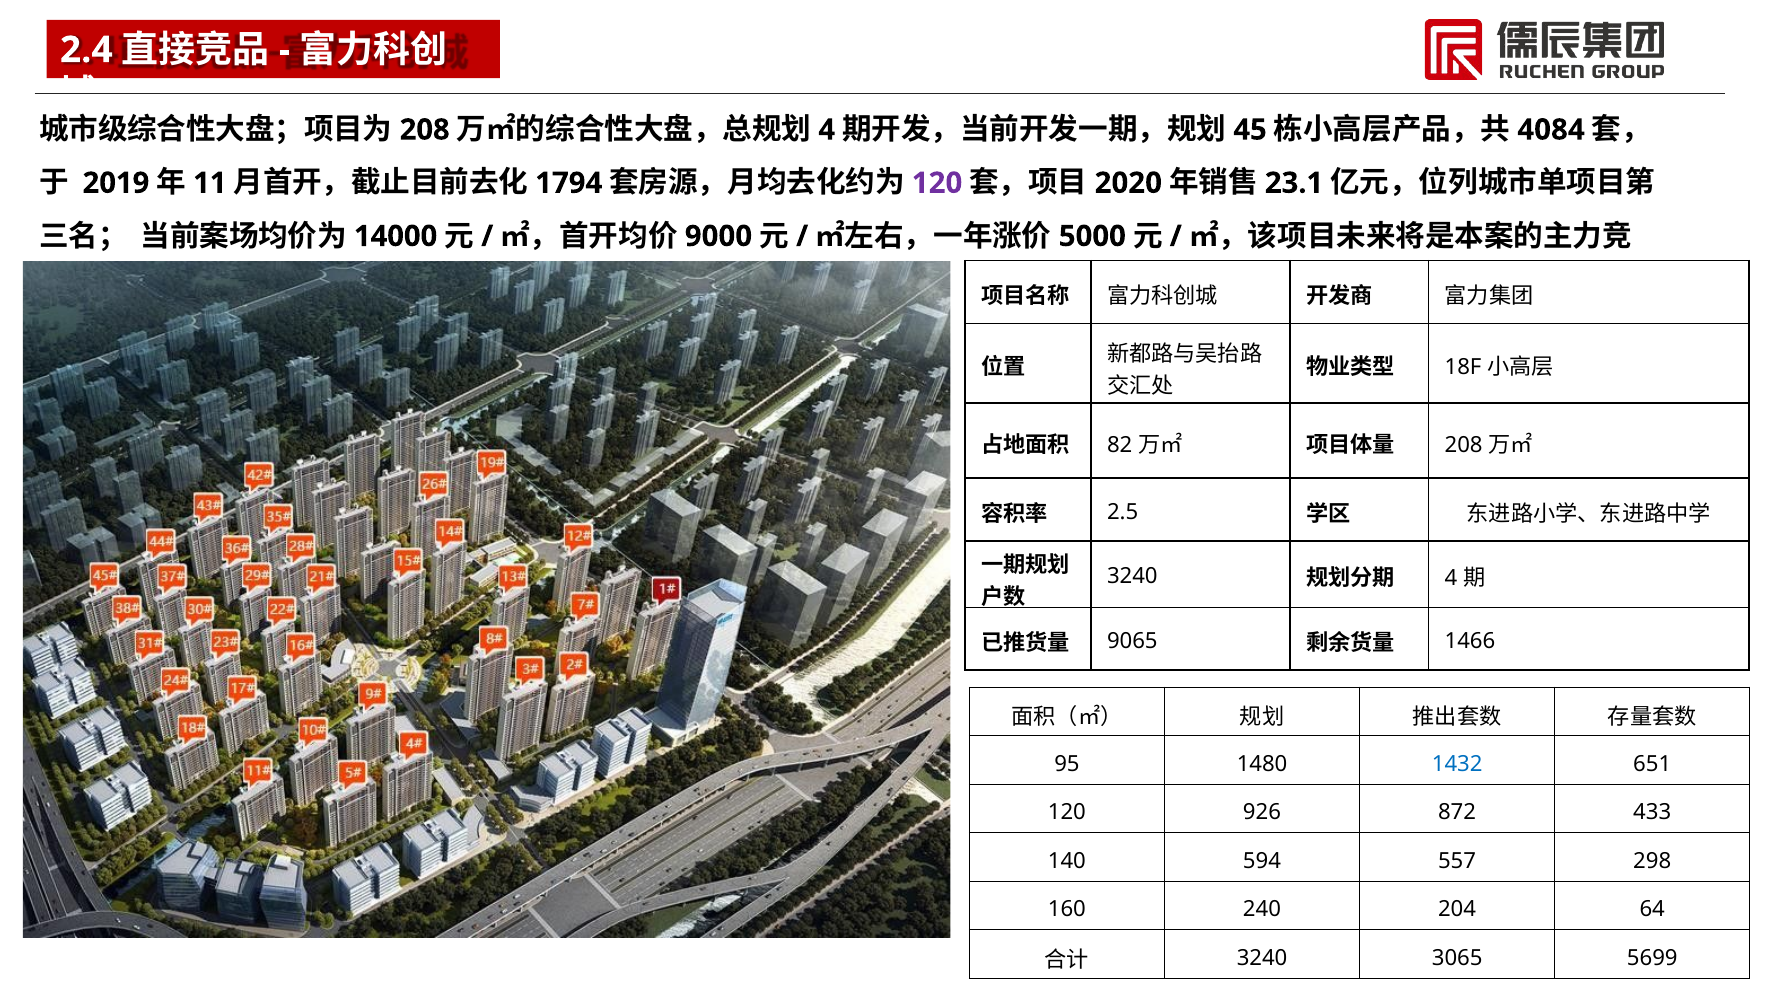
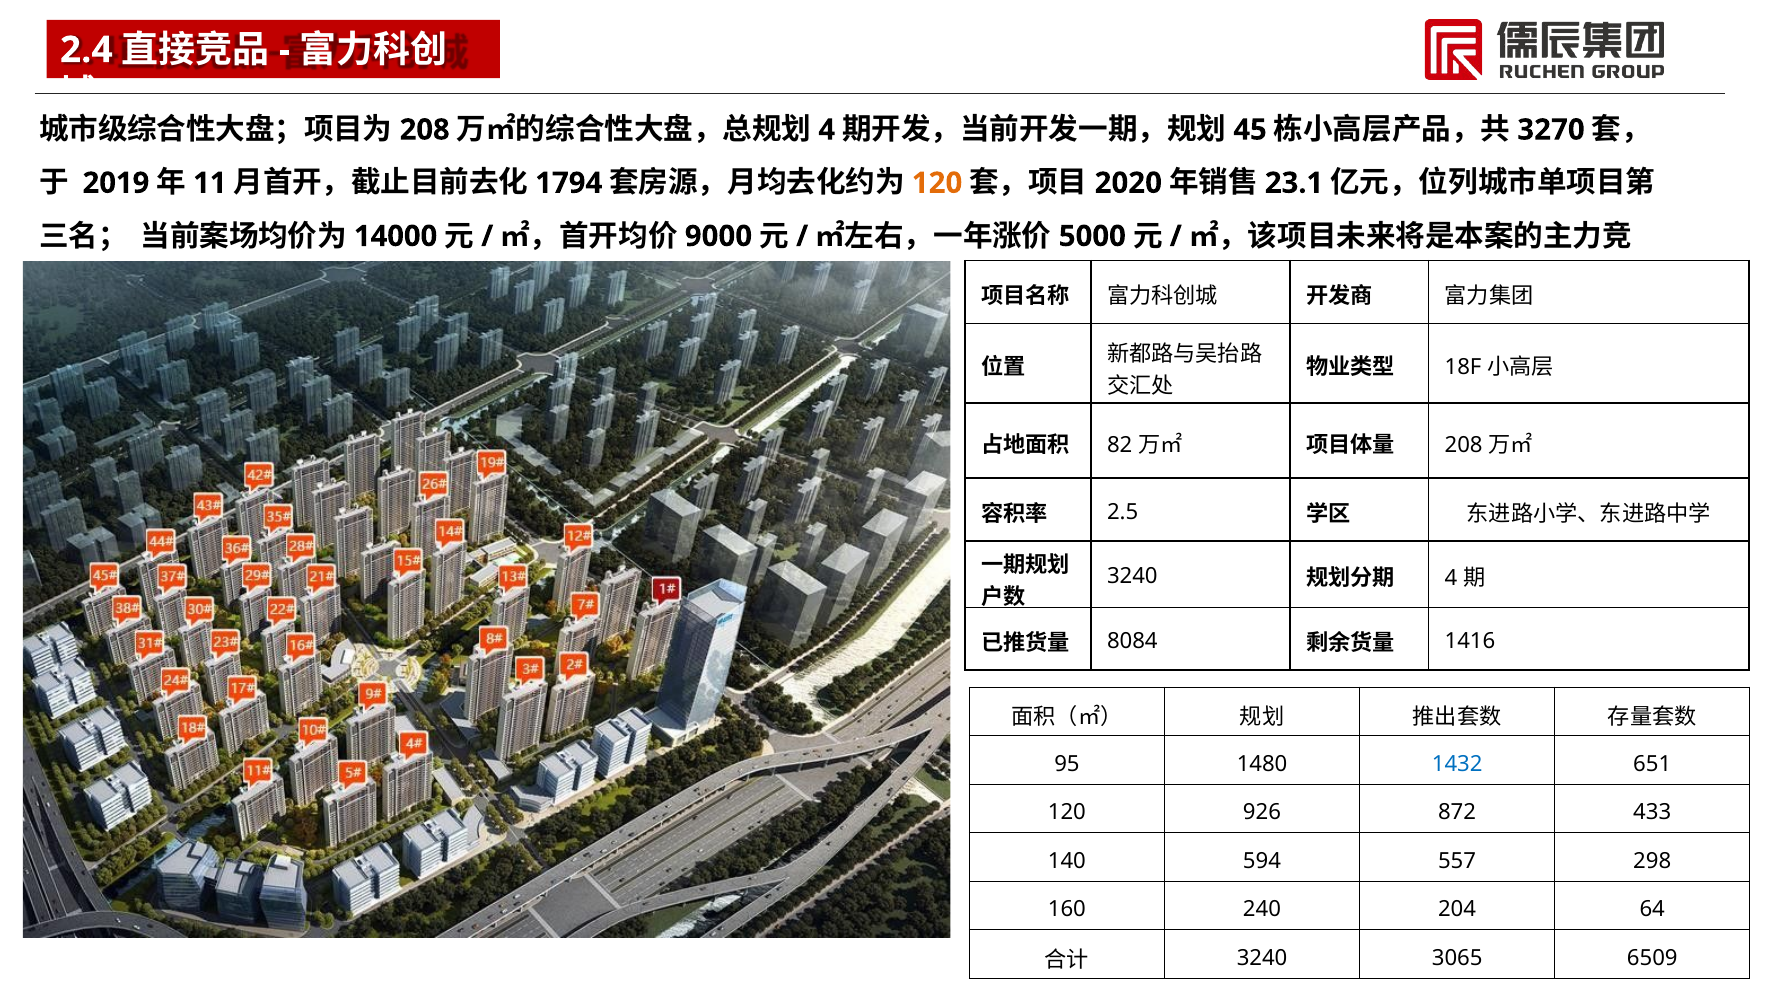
4084: 4084 -> 3270 (1551, 130)
120 colour: purple -> orange (937, 183)
9065: 9065 -> 8084 (1132, 641)
1466: 1466 -> 1416 (1470, 641)
5699: 5699 -> 6509 (1652, 958)
